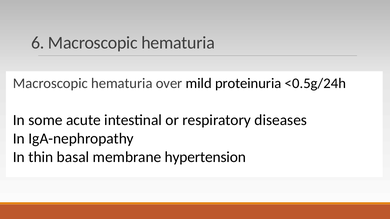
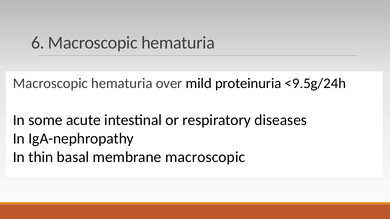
<0.5g/24h: <0.5g/24h -> <9.5g/24h (315, 84)
membrane hypertension: hypertension -> macroscopic (205, 157)
